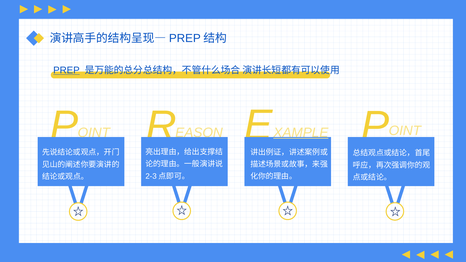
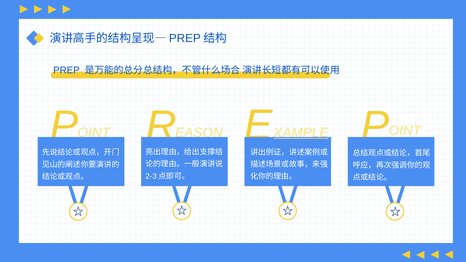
PREP underline: present -> none (66, 70)
